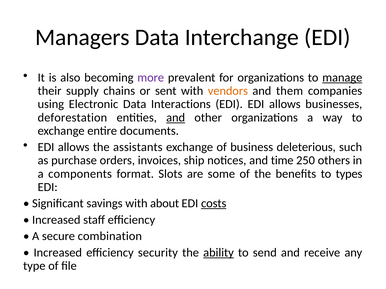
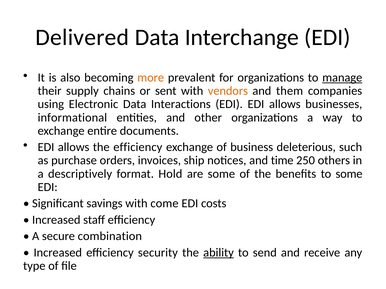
Managers: Managers -> Delivered (82, 37)
more colour: purple -> orange (151, 78)
deforestation: deforestation -> informational (72, 118)
and underline: present -> none (176, 118)
the assistants: assistants -> efficiency (138, 147)
components: components -> descriptively (80, 174)
Slots: Slots -> Hold (170, 174)
to types: types -> some (349, 174)
about: about -> come (164, 204)
costs underline: present -> none (214, 204)
